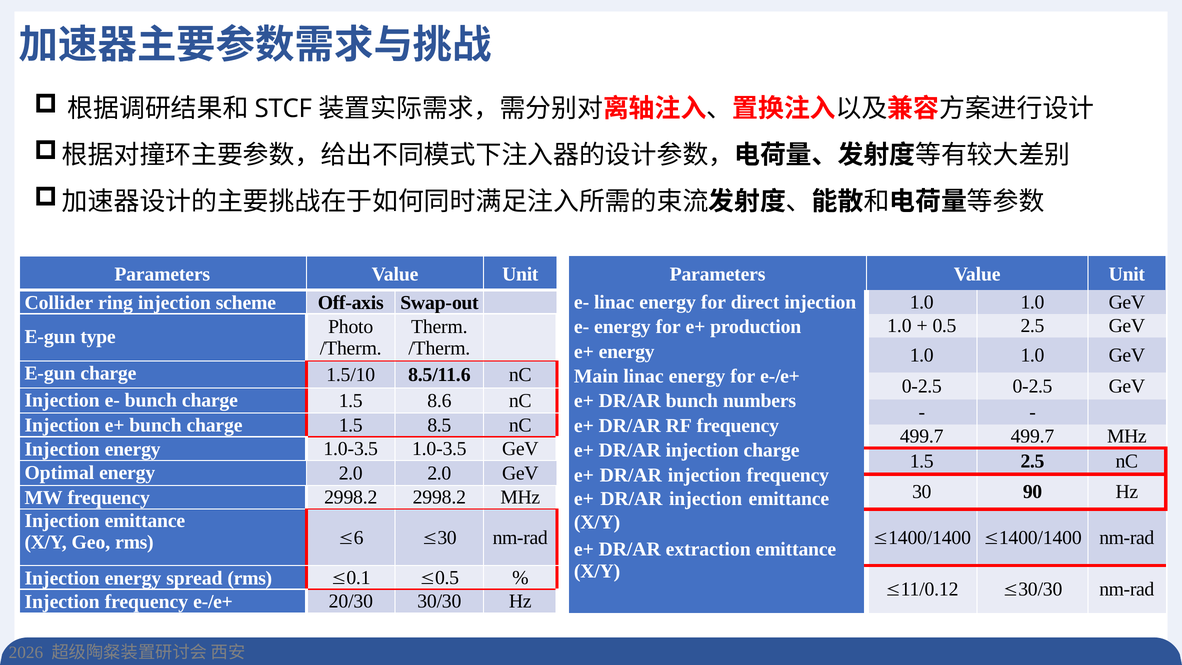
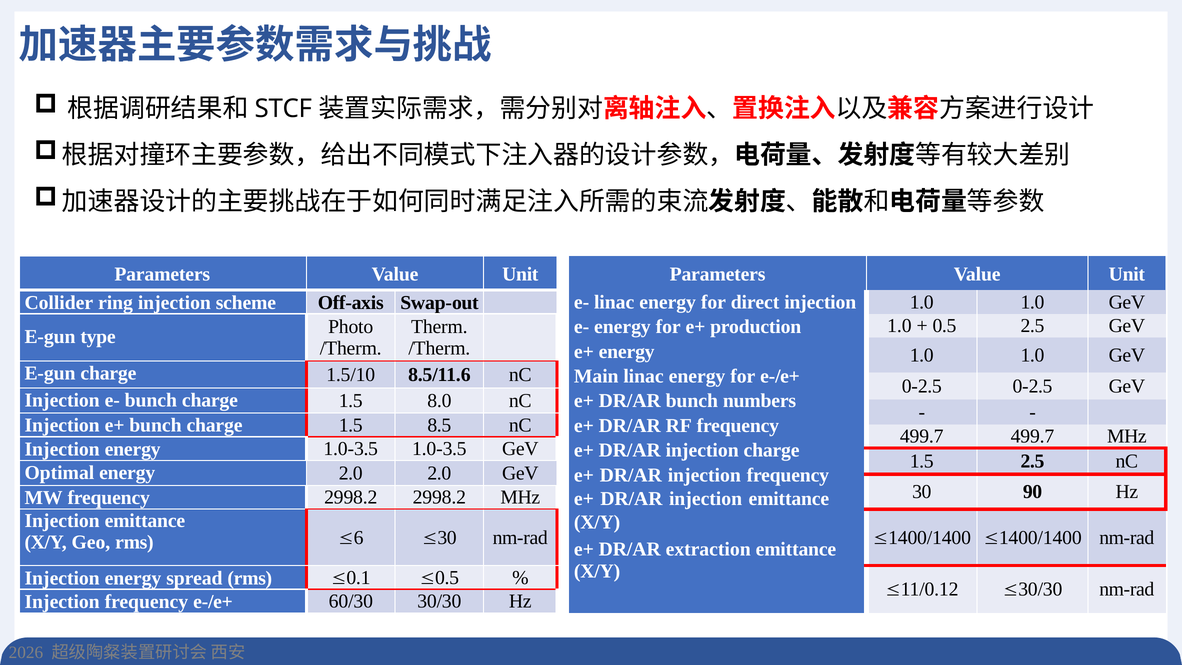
8.6: 8.6 -> 8.0 (439, 401)
20/30: 20/30 -> 60/30 (351, 601)
